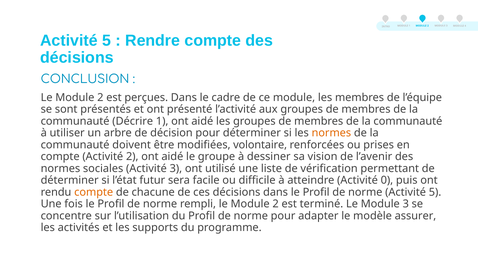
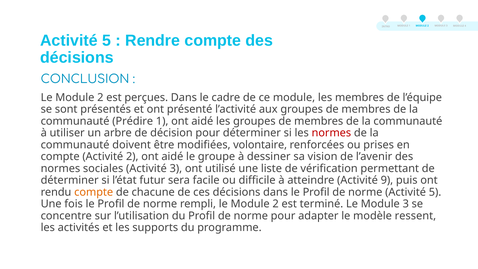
Décrire: Décrire -> Prédire (133, 121)
normes colour: orange -> red (331, 133)
0: 0 -> 9 (387, 180)
assurer: assurer -> ressent (415, 216)
